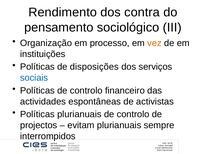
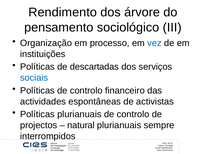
contra: contra -> árvore (142, 12)
vez colour: orange -> blue (154, 43)
disposições: disposições -> descartadas (94, 67)
evitam: evitam -> natural (81, 126)
